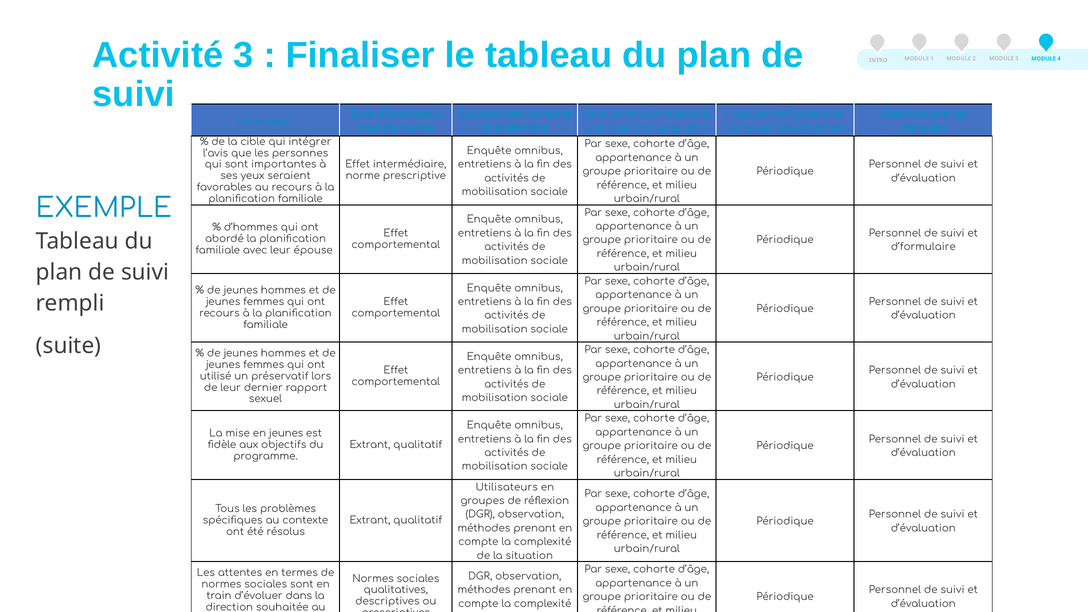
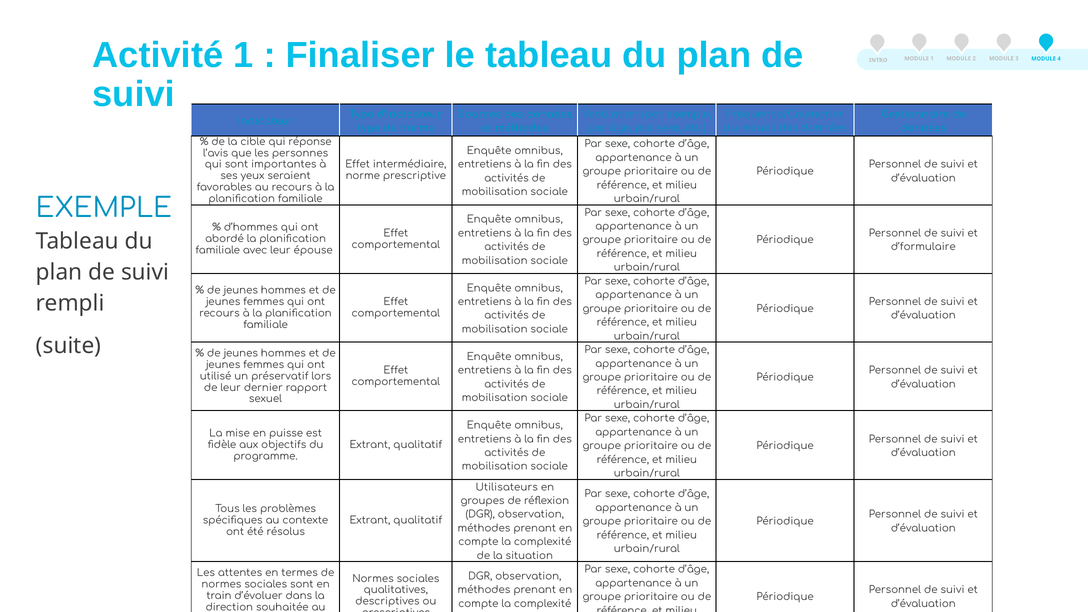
Activité 3: 3 -> 1 (243, 55)
intégrer: intégrer -> réponse (310, 142)
en jeunes: jeunes -> puisse (286, 433)
